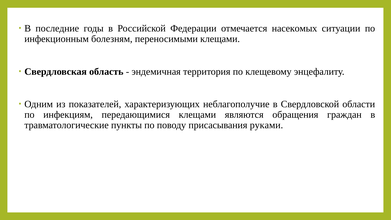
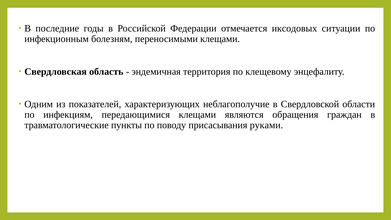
насекомых: насекомых -> иксодовых (295, 28)
